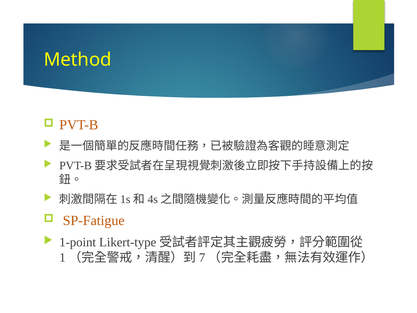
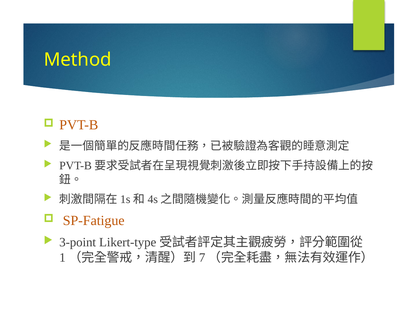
1-point: 1-point -> 3-point (78, 242)
